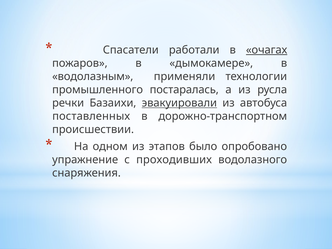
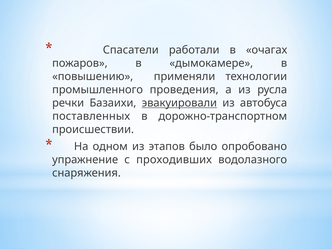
очагах underline: present -> none (267, 50)
водолазным: водолазным -> повышению (93, 76)
постаралась: постаралась -> проведения (184, 90)
